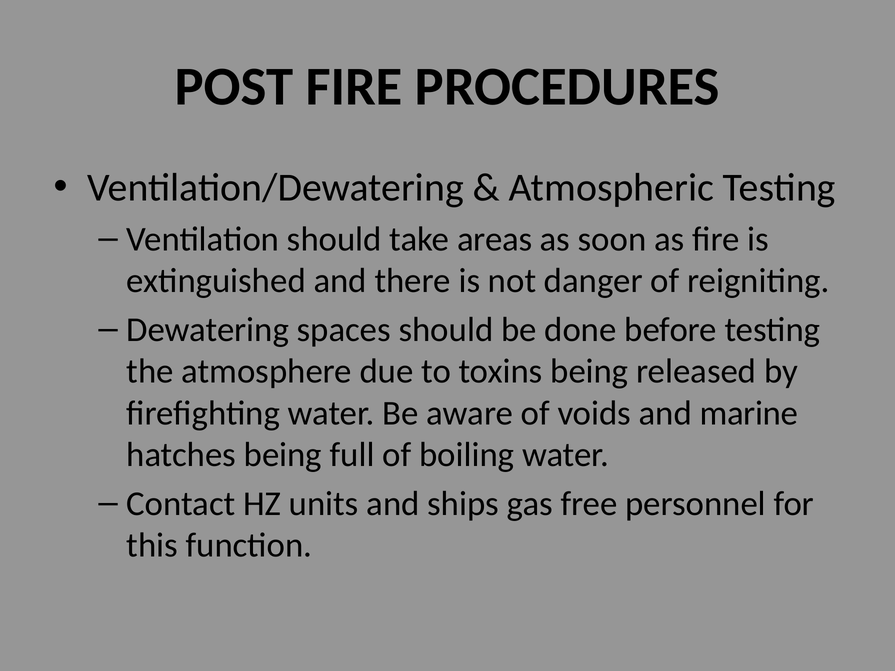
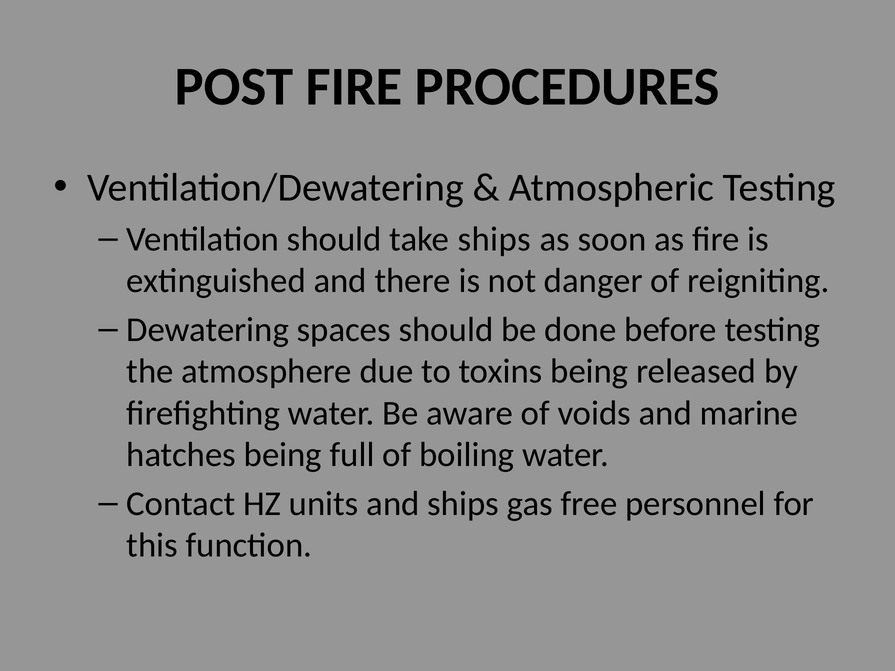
take areas: areas -> ships (494, 239)
